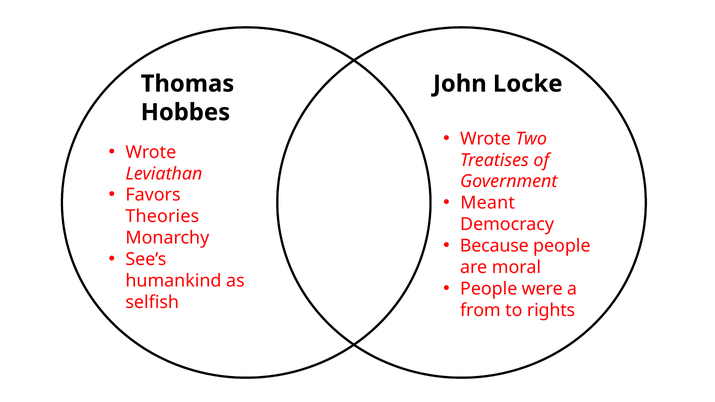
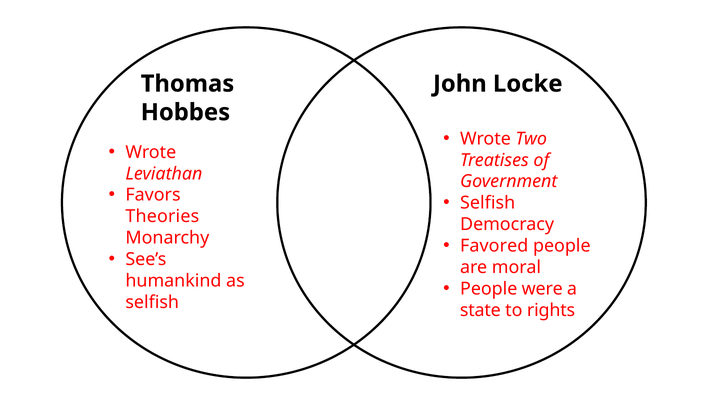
Meant: Meant -> Selfish (488, 203)
Because: Because -> Favored (494, 246)
from: from -> state (480, 310)
